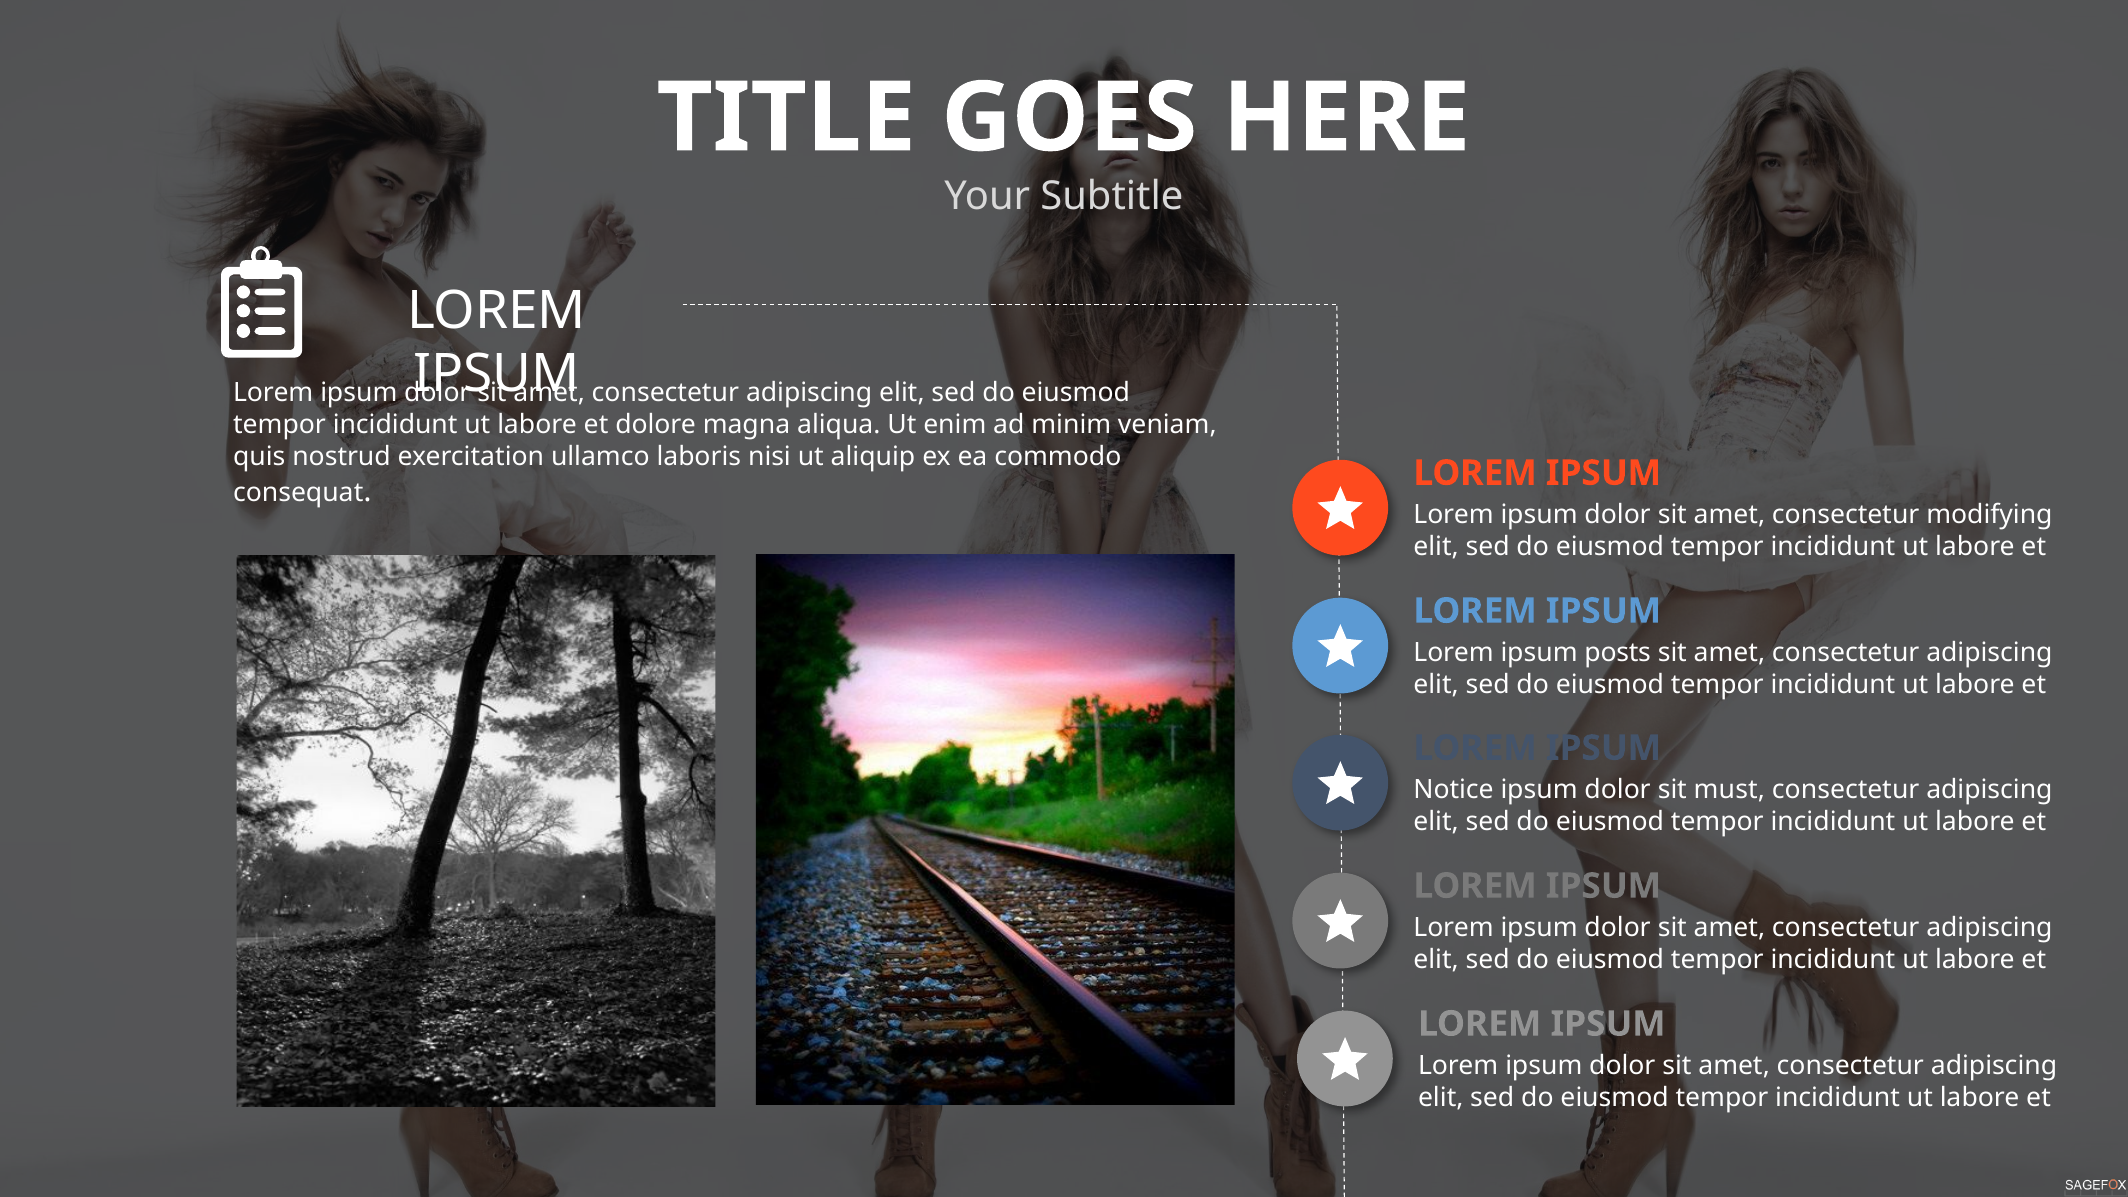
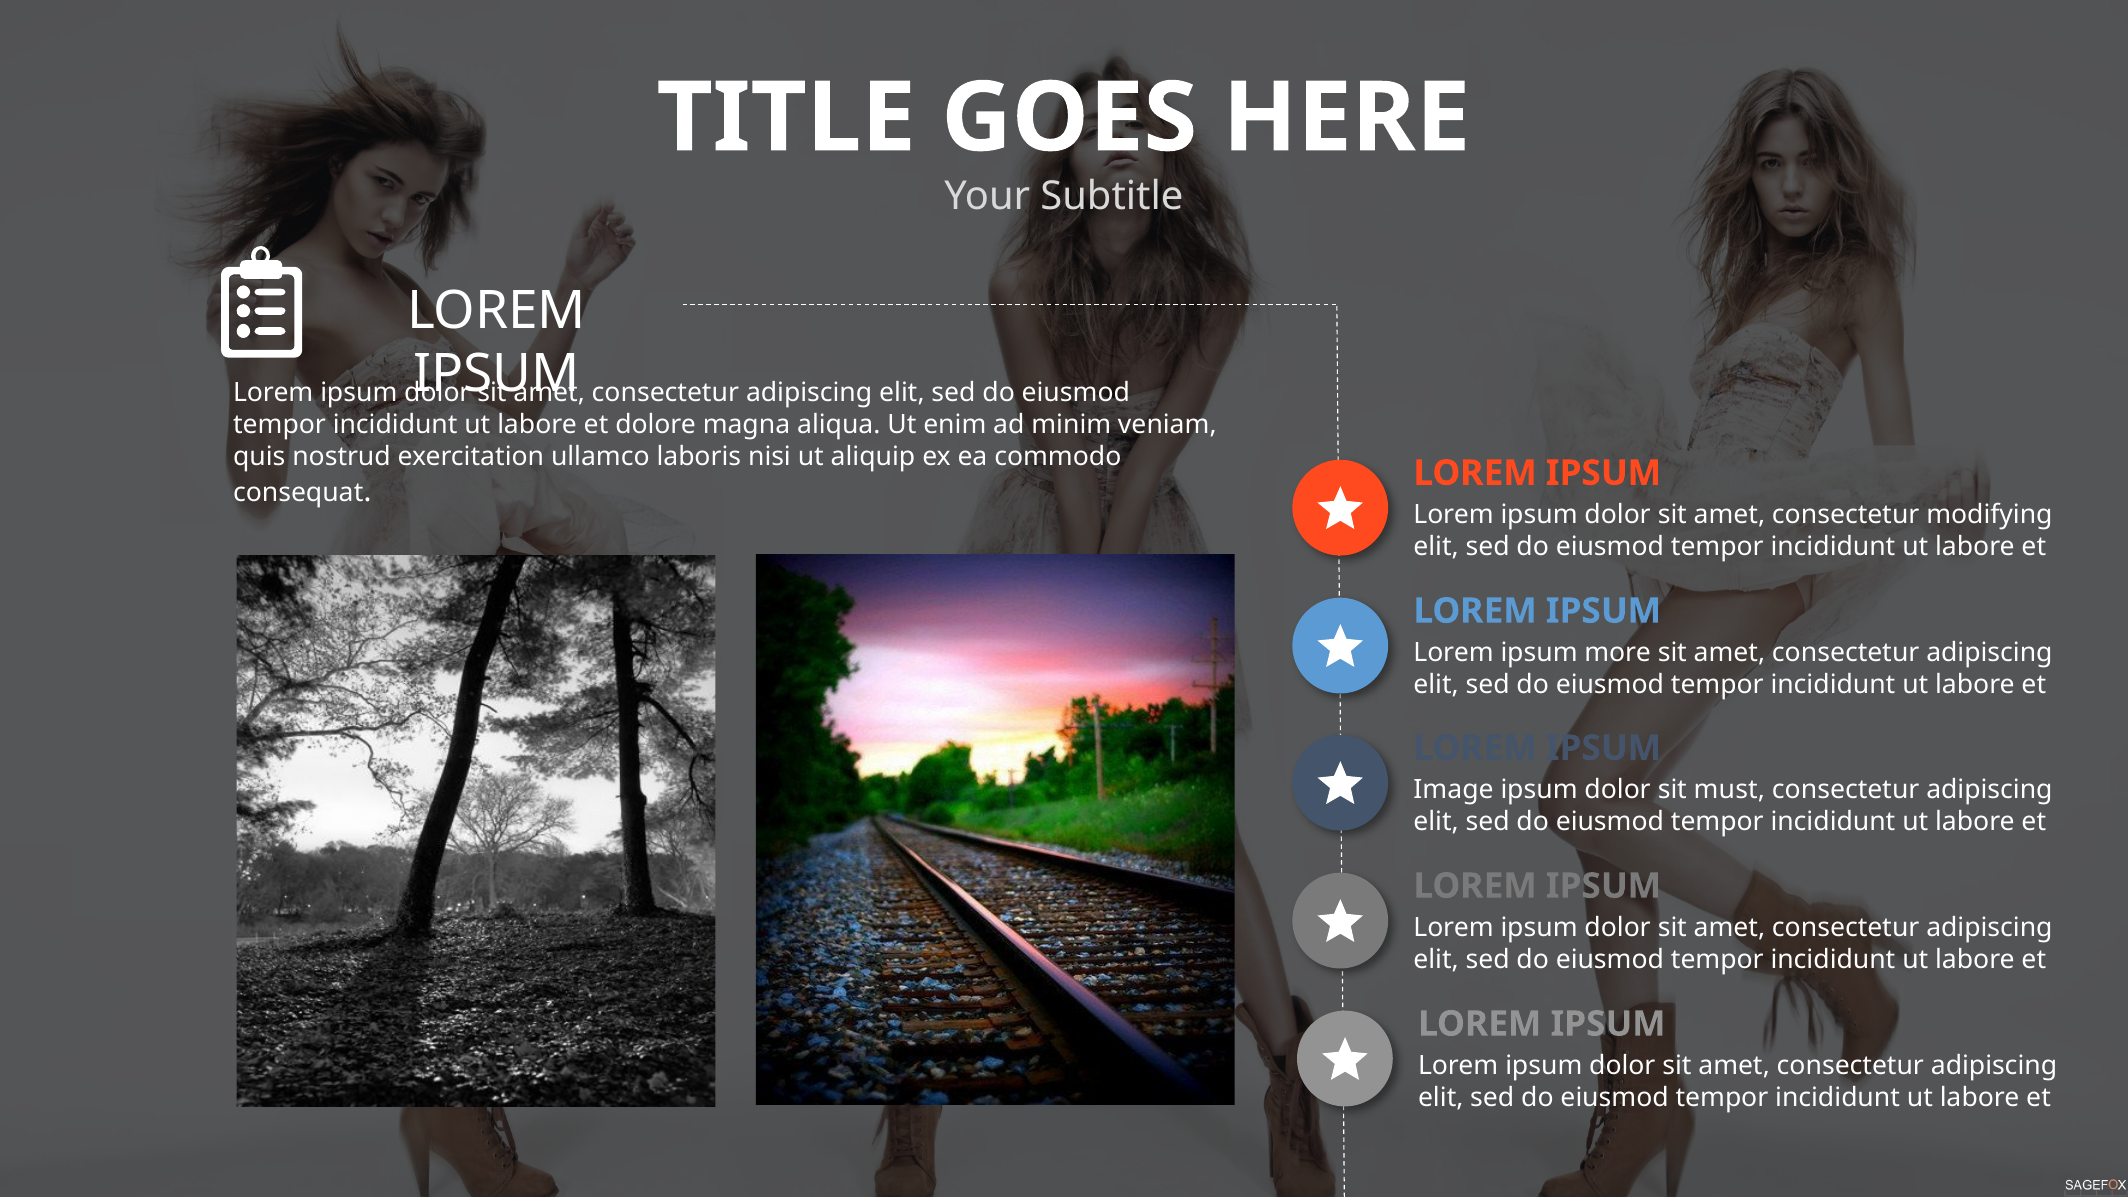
posts: posts -> more (1618, 653)
Notice: Notice -> Image (1454, 790)
